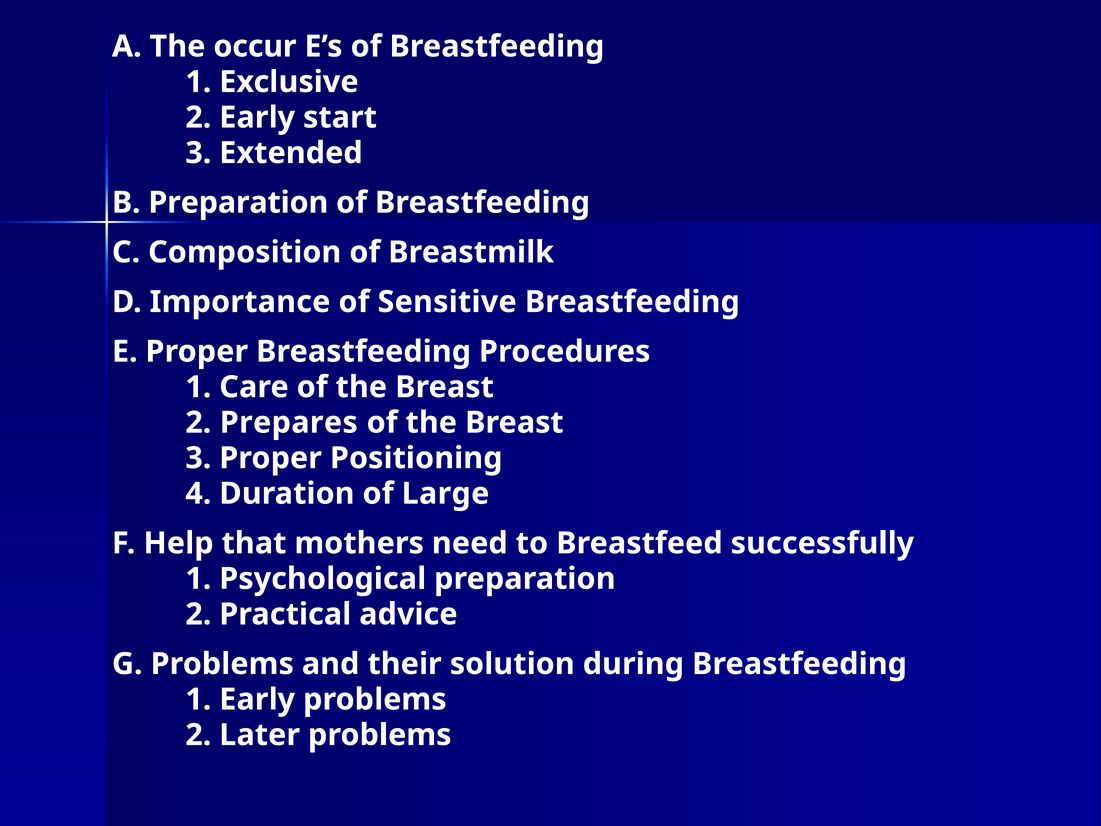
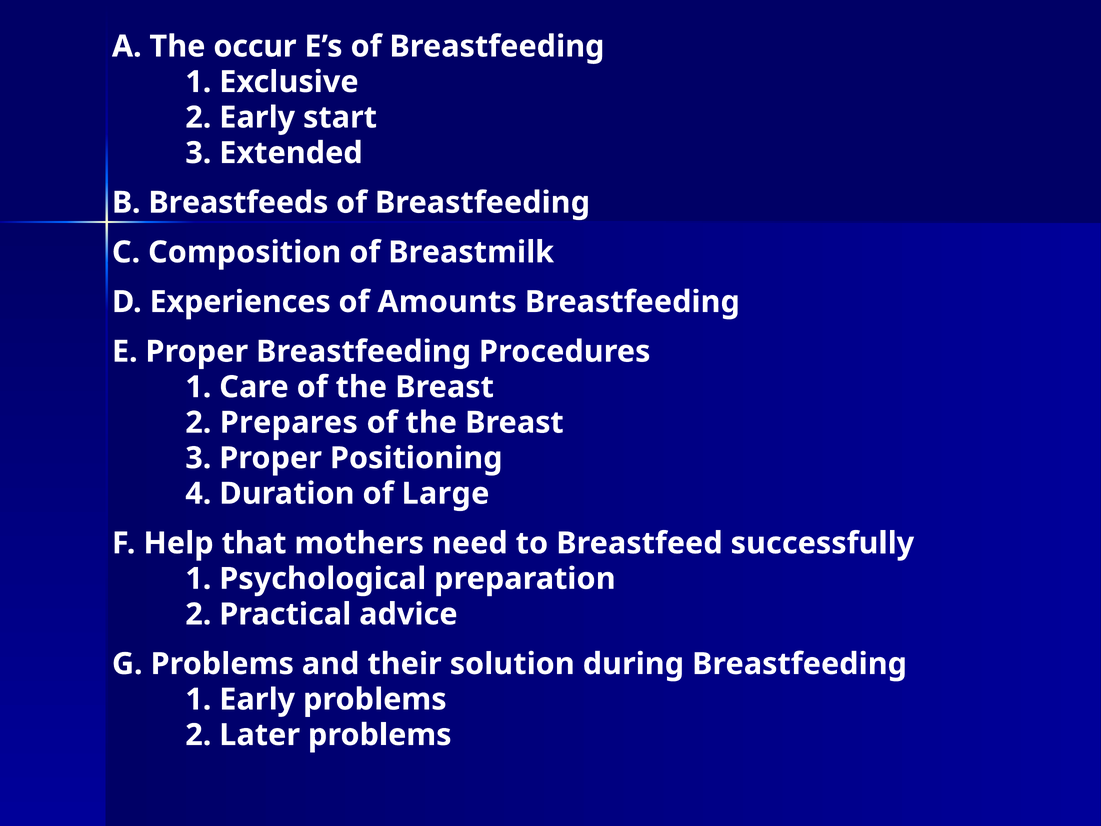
B Preparation: Preparation -> Breastfeeds (238, 203)
Importance: Importance -> Experiences (240, 302)
Sensitive: Sensitive -> Amounts (447, 302)
